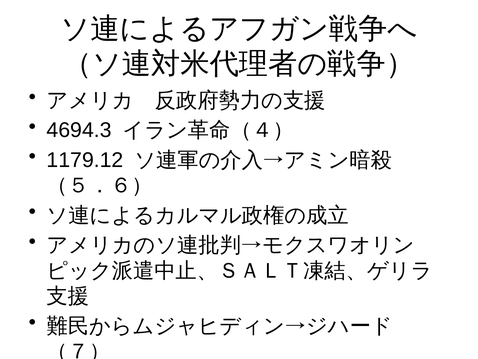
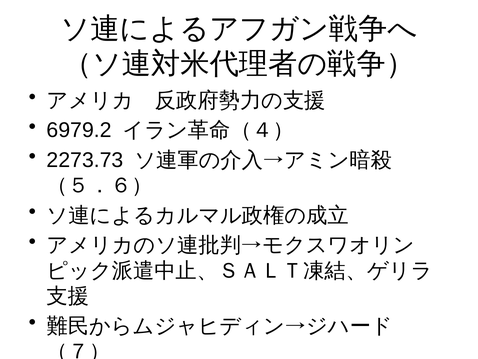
4694.3: 4694.3 -> 6979.2 (79, 130)
1179.12: 1179.12 -> 2273.73 (85, 160)
